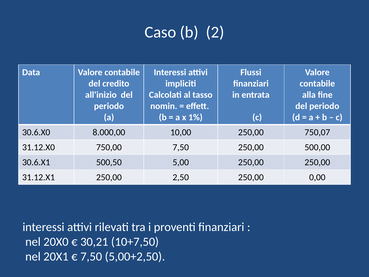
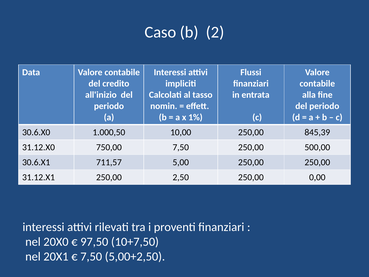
8.000,00: 8.000,00 -> 1.000,50 (109, 132)
750,07: 750,07 -> 845,39 (317, 132)
500,50: 500,50 -> 711,57 (109, 162)
30,21: 30,21 -> 97,50 (94, 242)
